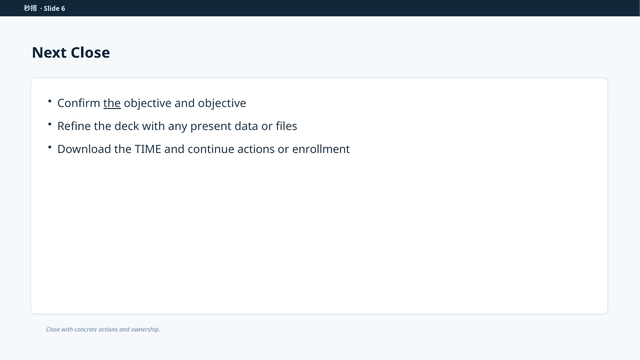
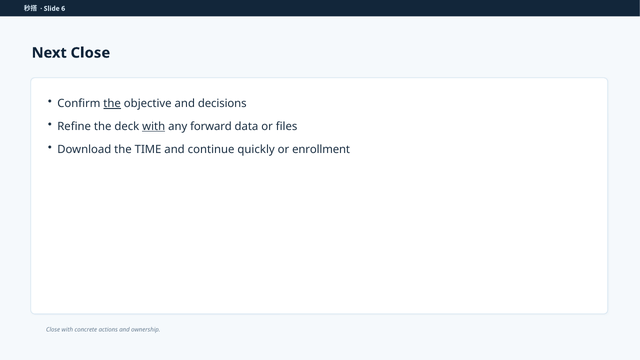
and objective: objective -> decisions (222, 104)
with underline: none -> present (154, 127)
present: present -> forward (211, 127)
continue actions: actions -> quickly (256, 149)
